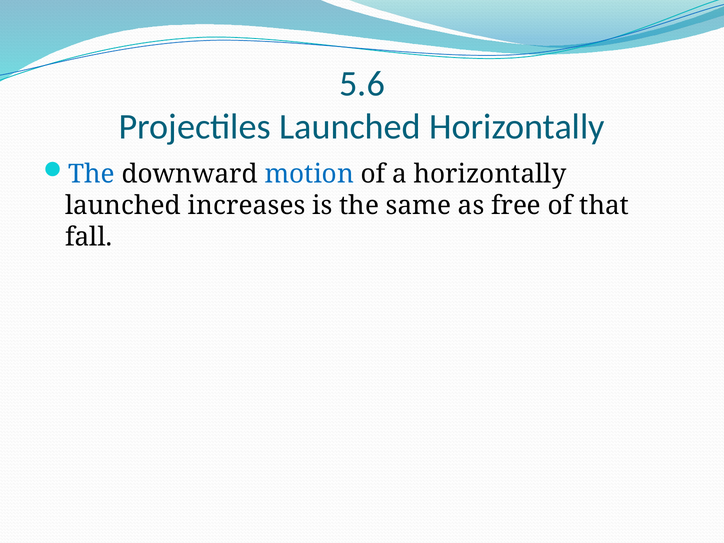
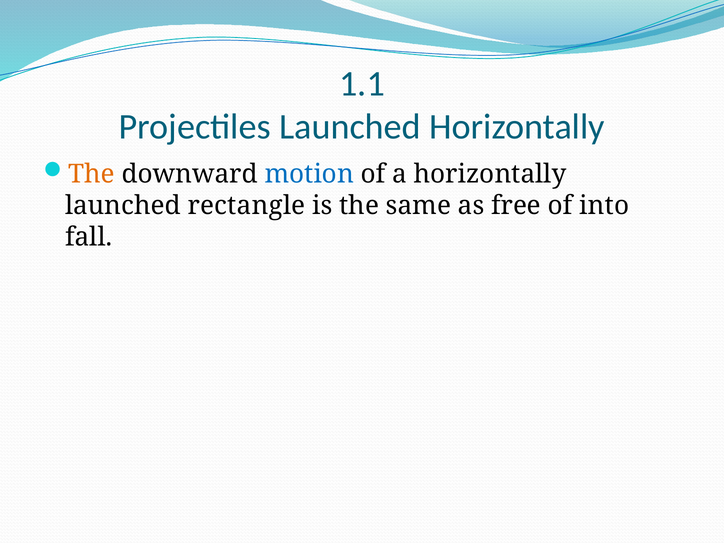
5.6: 5.6 -> 1.1 (362, 84)
The colour: blue -> orange (91, 174)
increases: increases -> rectangle (247, 206)
that: that -> into (604, 206)
